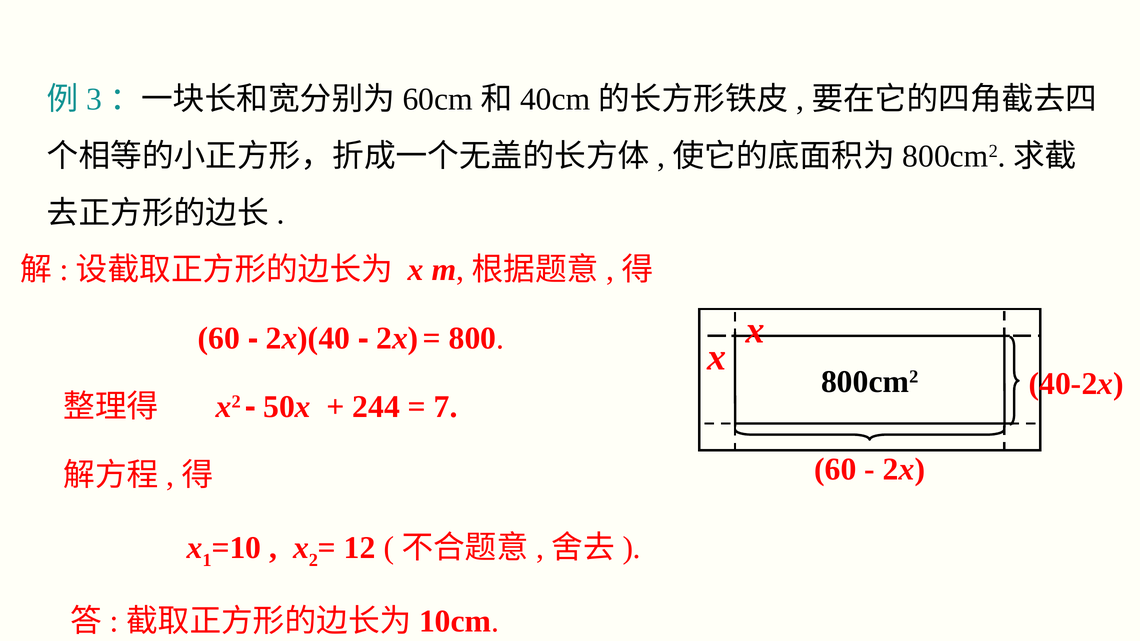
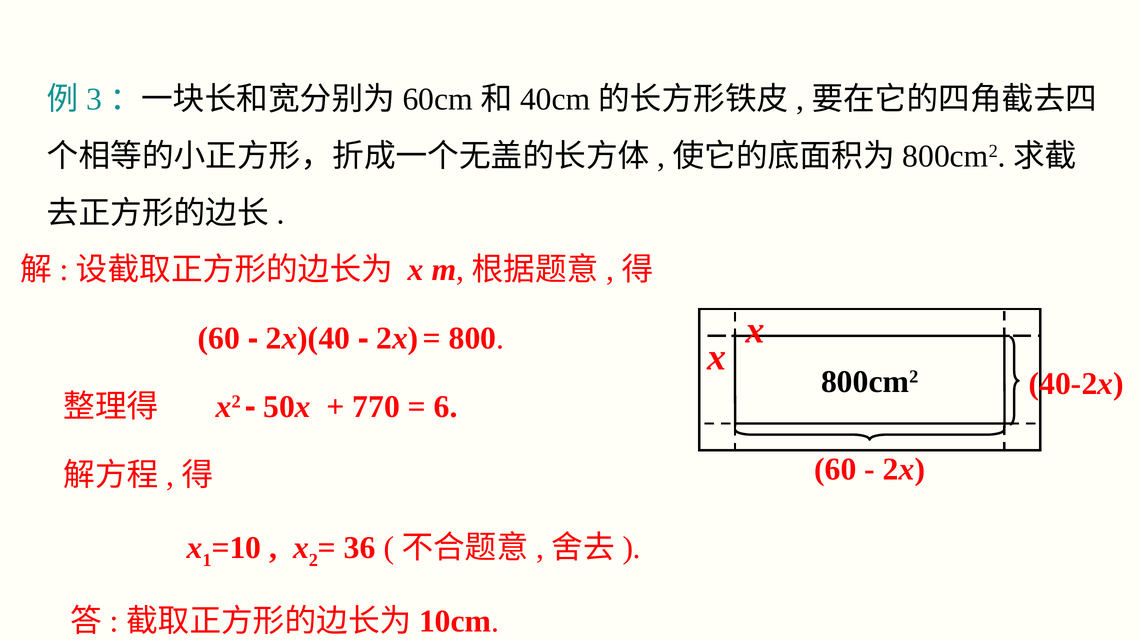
244: 244 -> 770 (376, 407)
7: 7 -> 6 (446, 407)
12: 12 -> 36 (360, 548)
